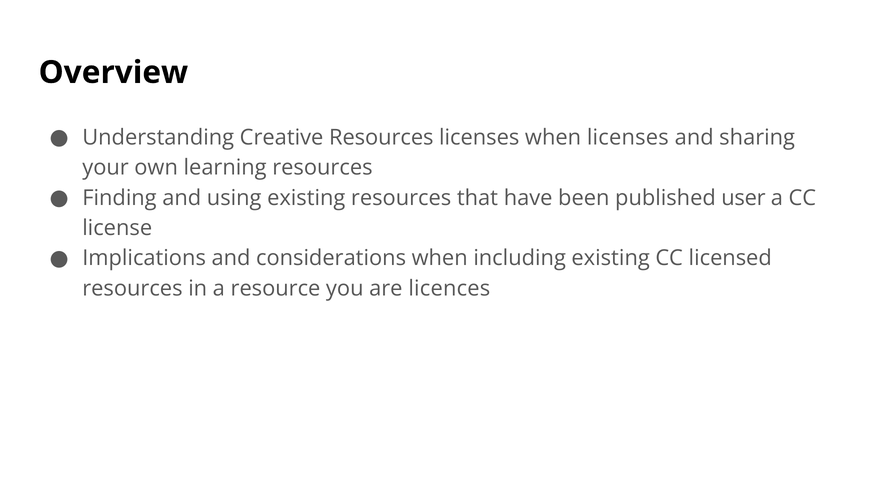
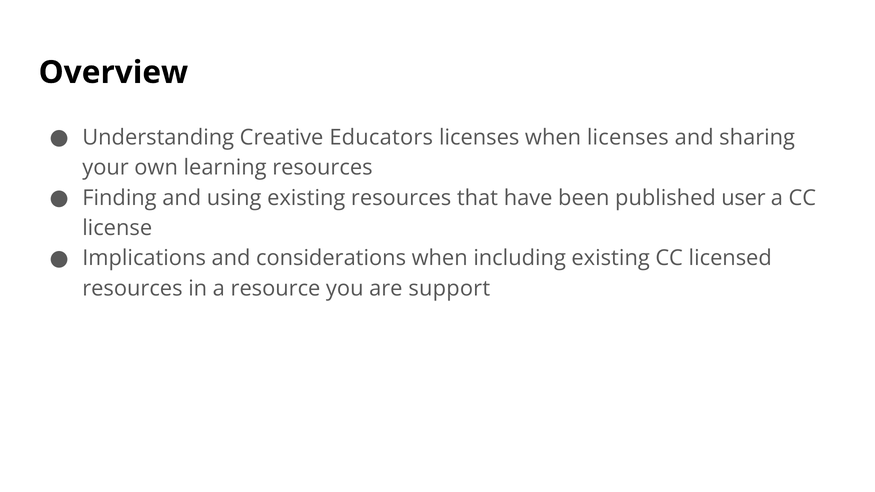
Creative Resources: Resources -> Educators (381, 138)
licences: licences -> support (449, 288)
